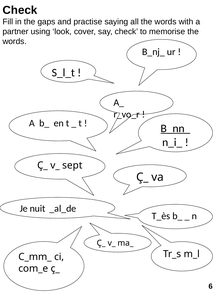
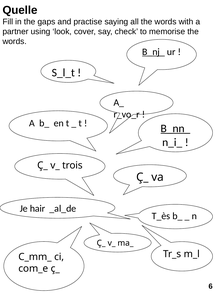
Check: Check -> Quelle (20, 10)
B_nj_ underline: none -> present (153, 52)
sept: sept -> trois (72, 165)
nuit: nuit -> hair (38, 208)
